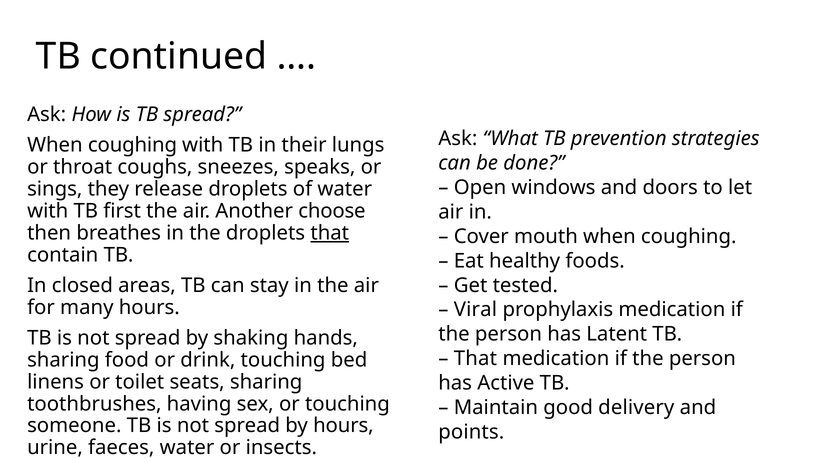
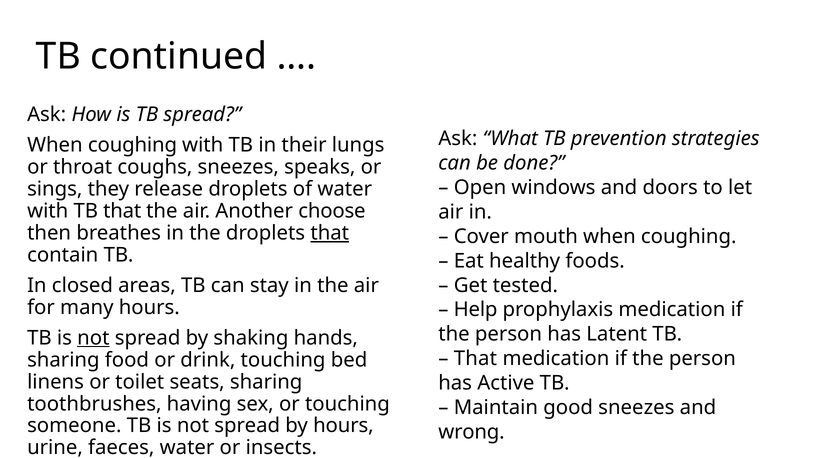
TB first: first -> that (122, 211)
Viral: Viral -> Help (476, 310)
not underline: none -> present (93, 338)
good delivery: delivery -> sneezes (636, 407)
points: points -> wrong (471, 432)
